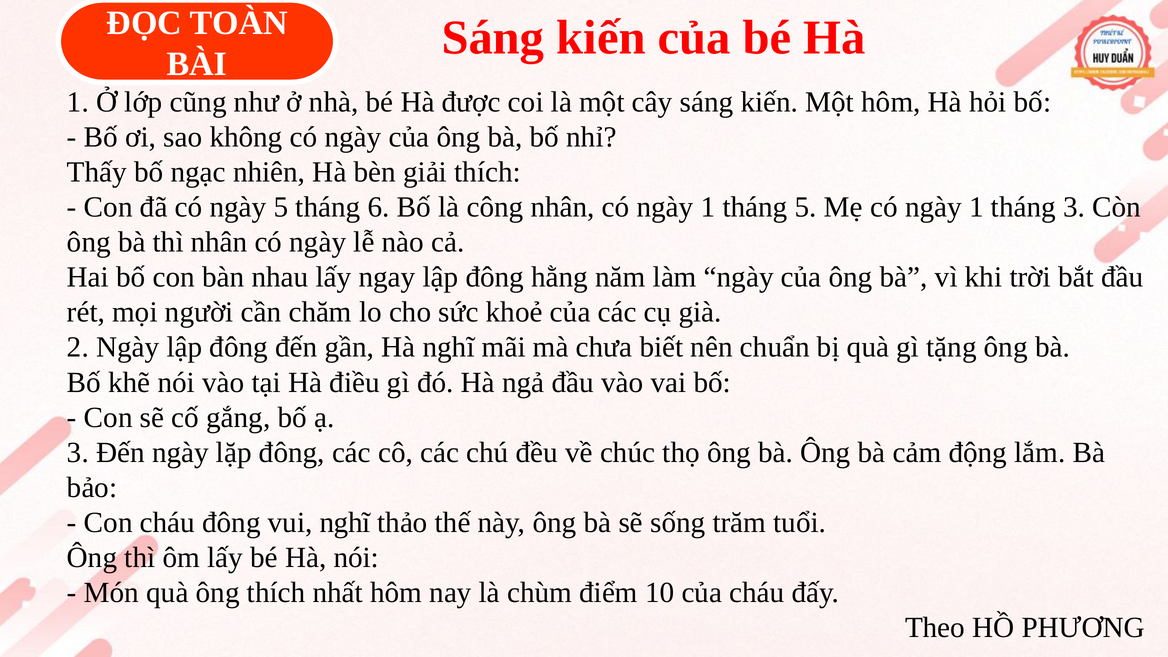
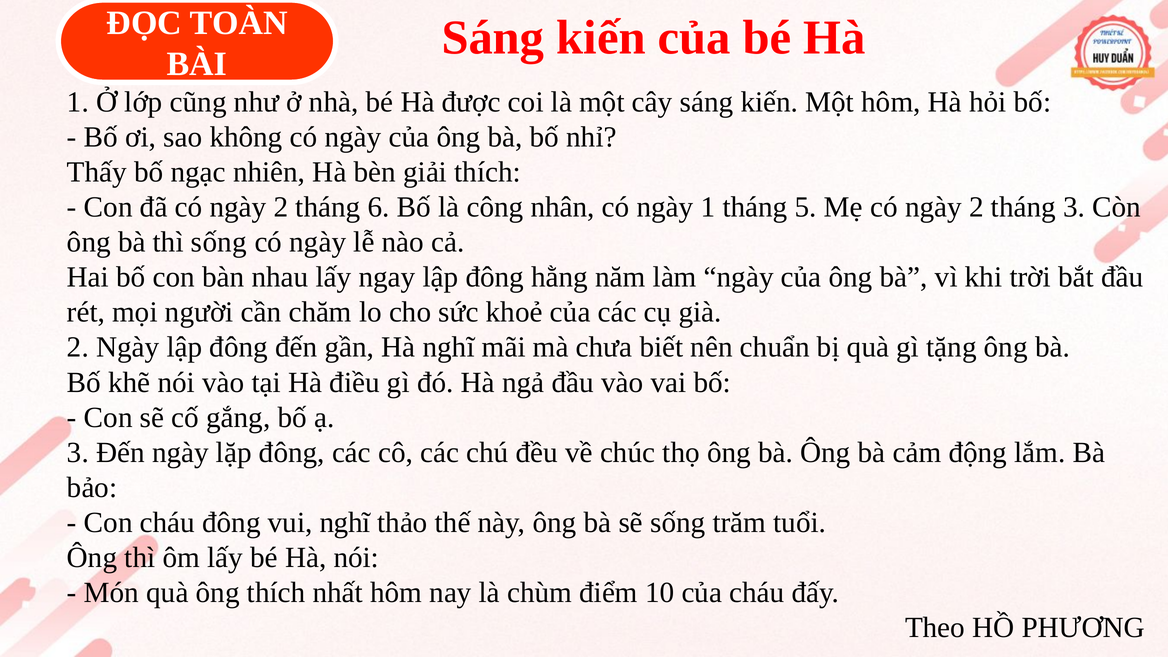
đã có ngày 5: 5 -> 2 (281, 207)
Mẹ có ngày 1: 1 -> 2 (976, 207)
thì nhân: nhân -> sống (219, 242)
